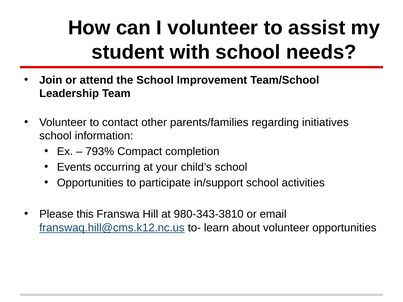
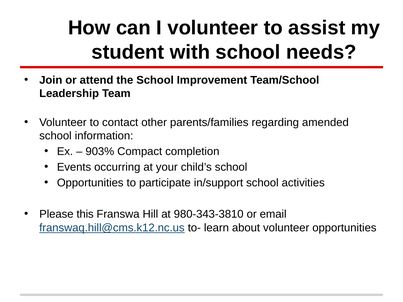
initiatives: initiatives -> amended (325, 123)
793%: 793% -> 903% (100, 152)
